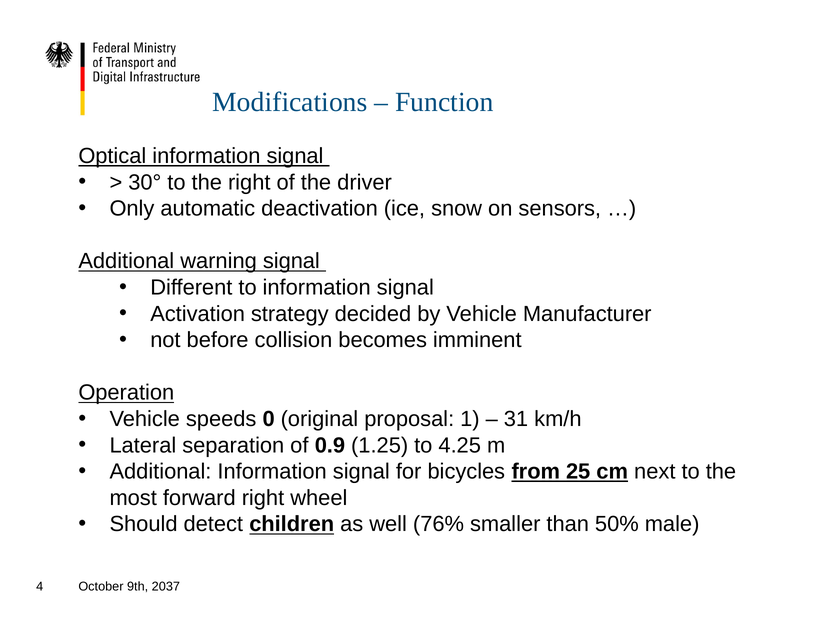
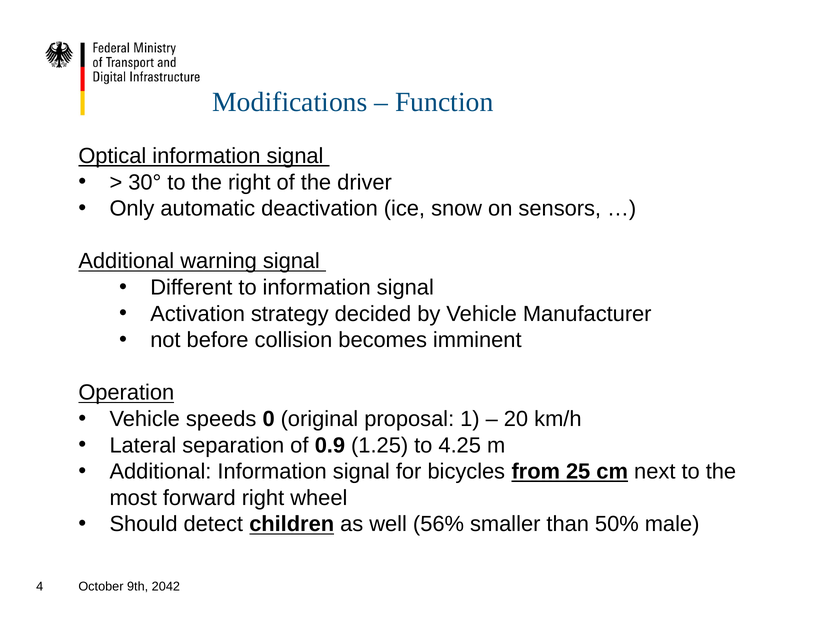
31: 31 -> 20 (516, 419)
76%: 76% -> 56% (439, 524)
2037: 2037 -> 2042 (166, 586)
